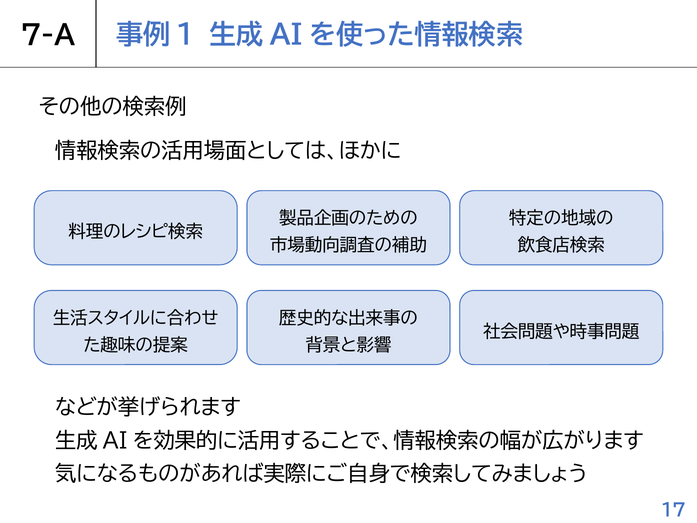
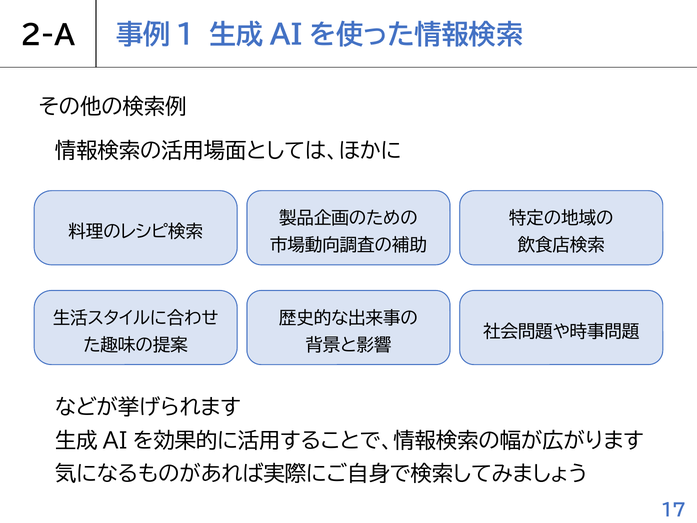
7-A: 7-A -> 2-A (48, 36)
